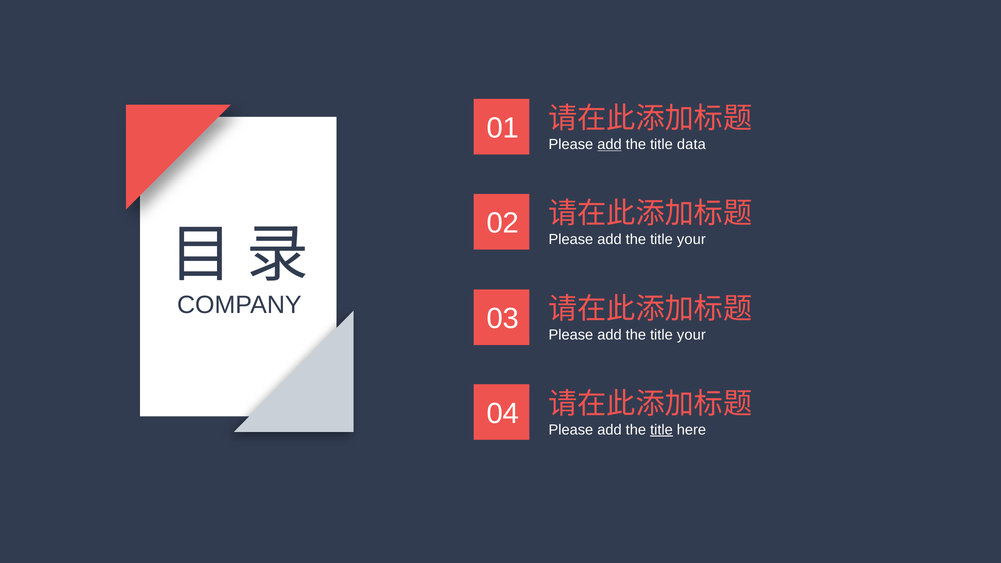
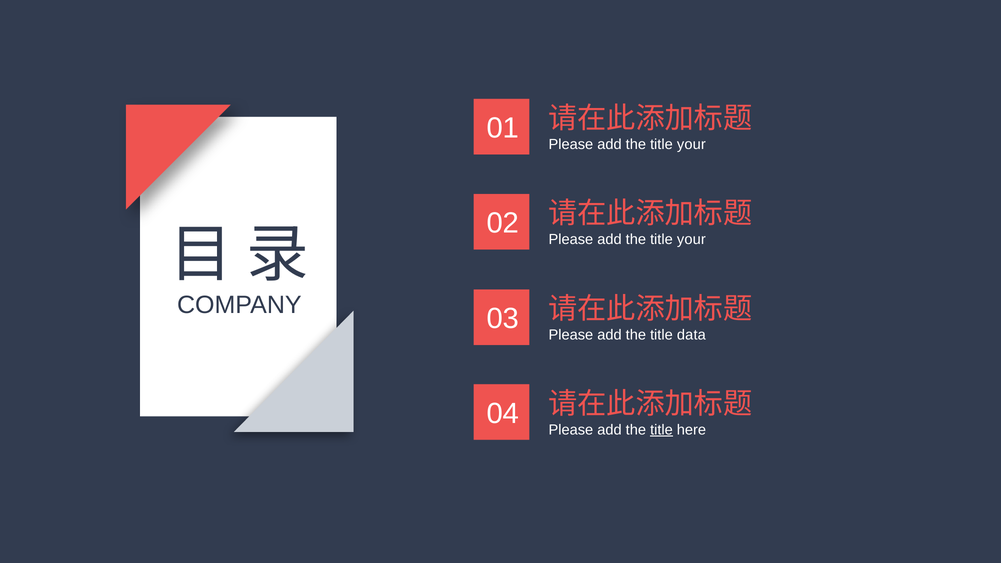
add underline: present -> none (609, 144)
data: data -> your (691, 144)
your: your -> data (691, 335)
